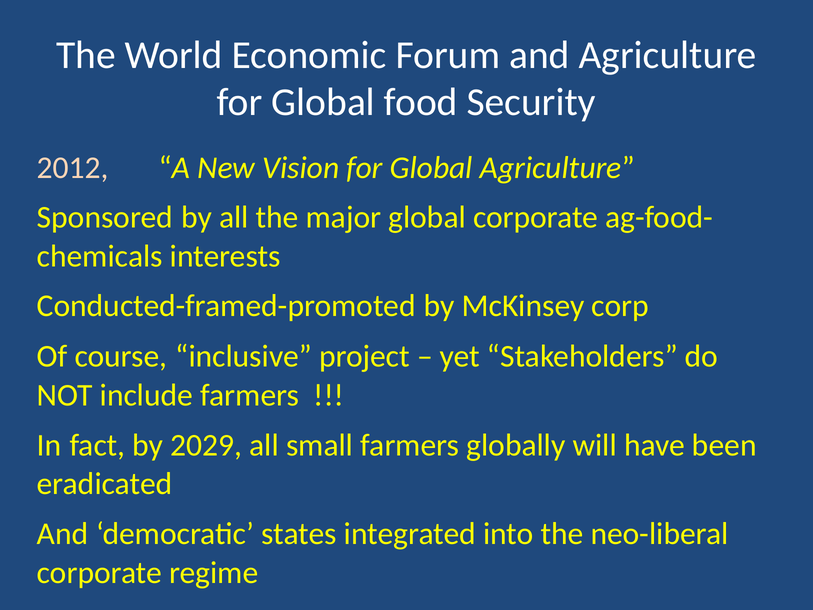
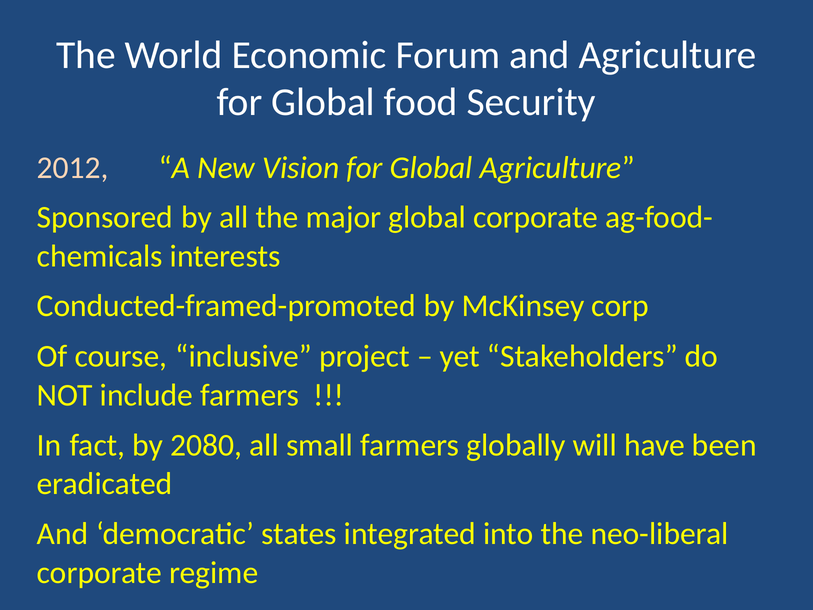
2029: 2029 -> 2080 (206, 445)
